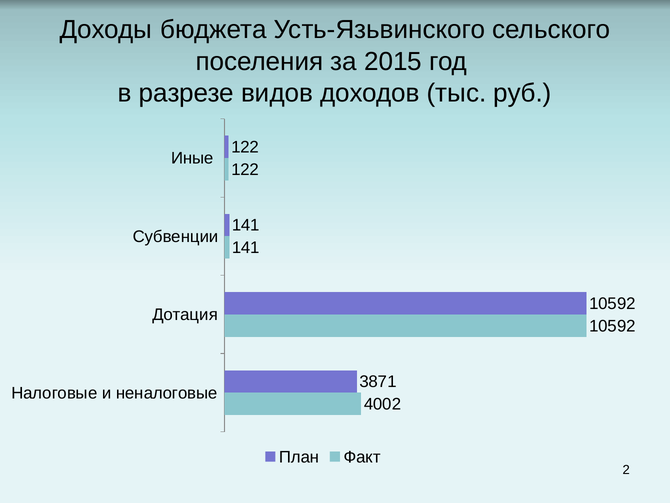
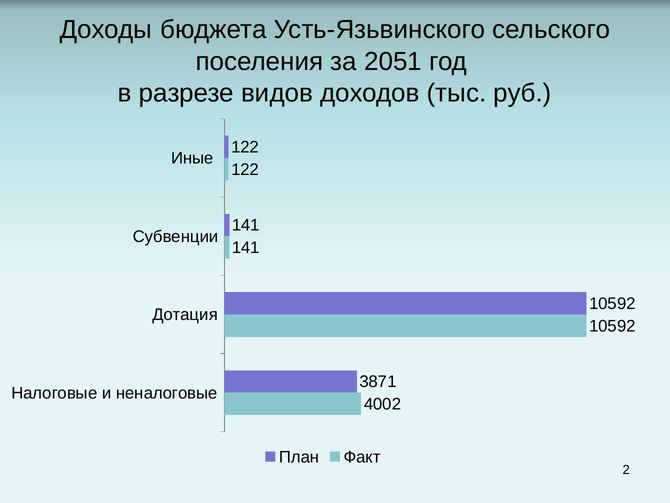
2015: 2015 -> 2051 (393, 62)
